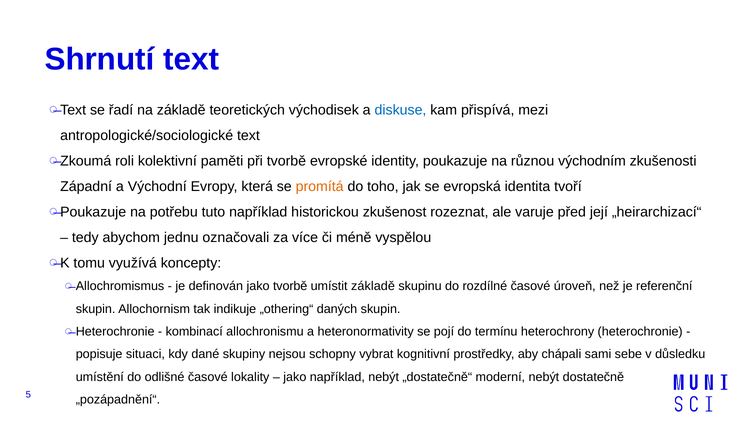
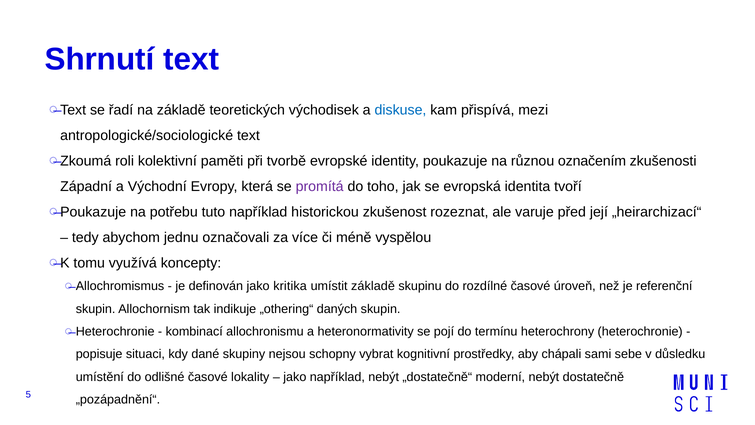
východním: východním -> označením (592, 161)
promítá colour: orange -> purple (320, 186)
jako tvorbě: tvorbě -> kritika (290, 286)
